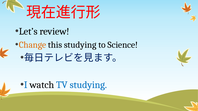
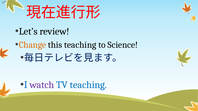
this studying: studying -> teaching (80, 45)
watch colour: black -> purple (42, 85)
TV studying: studying -> teaching (88, 85)
